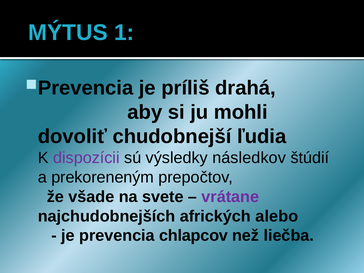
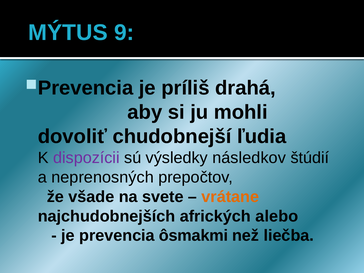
1: 1 -> 9 (124, 33)
prekoreneným: prekoreneným -> neprenosných (103, 177)
vrátane colour: purple -> orange (230, 197)
chlapcov: chlapcov -> ôsmakmi (193, 236)
